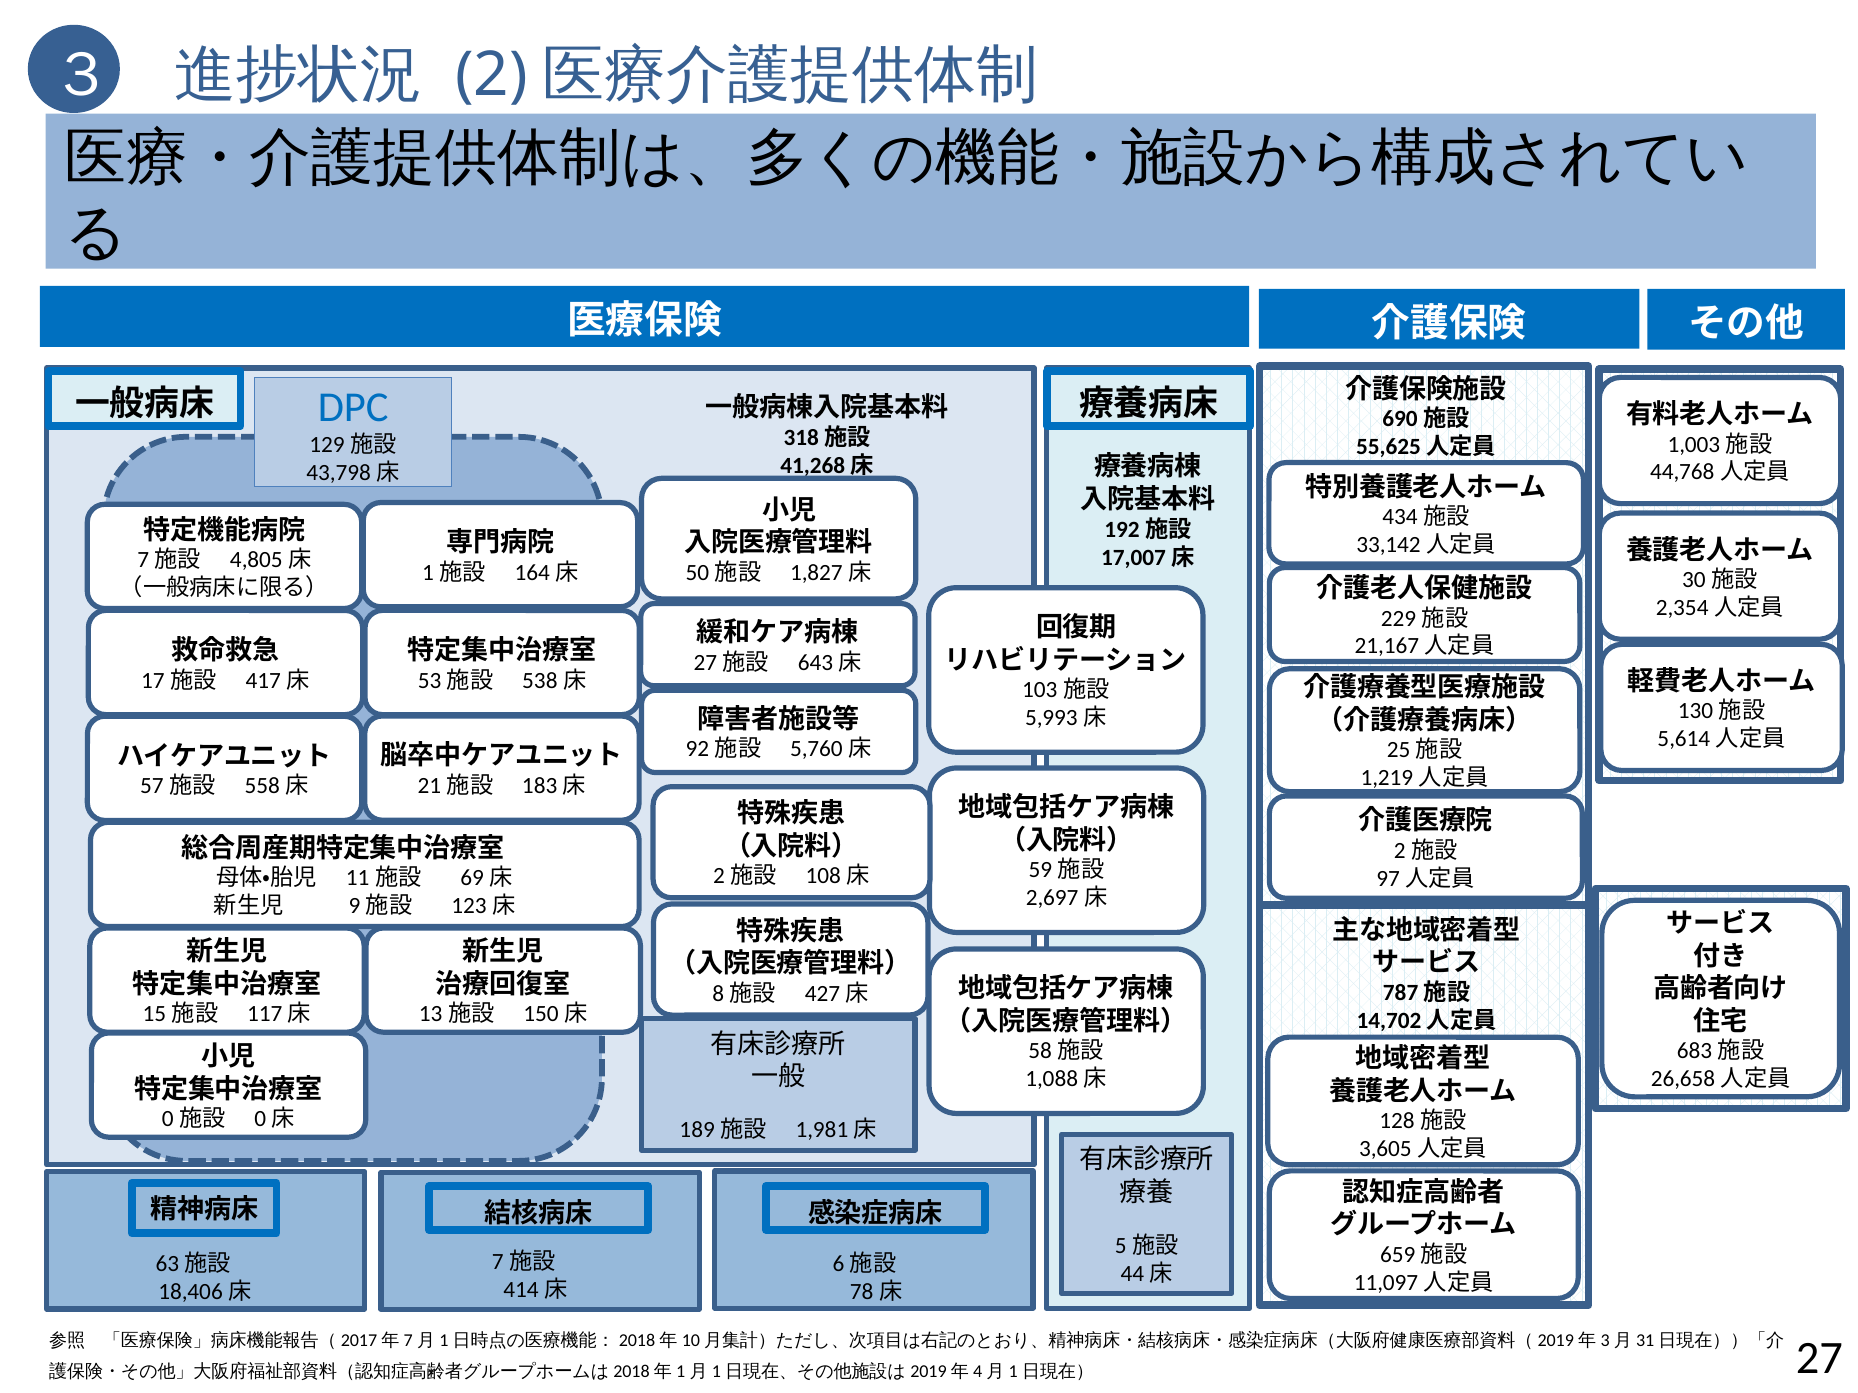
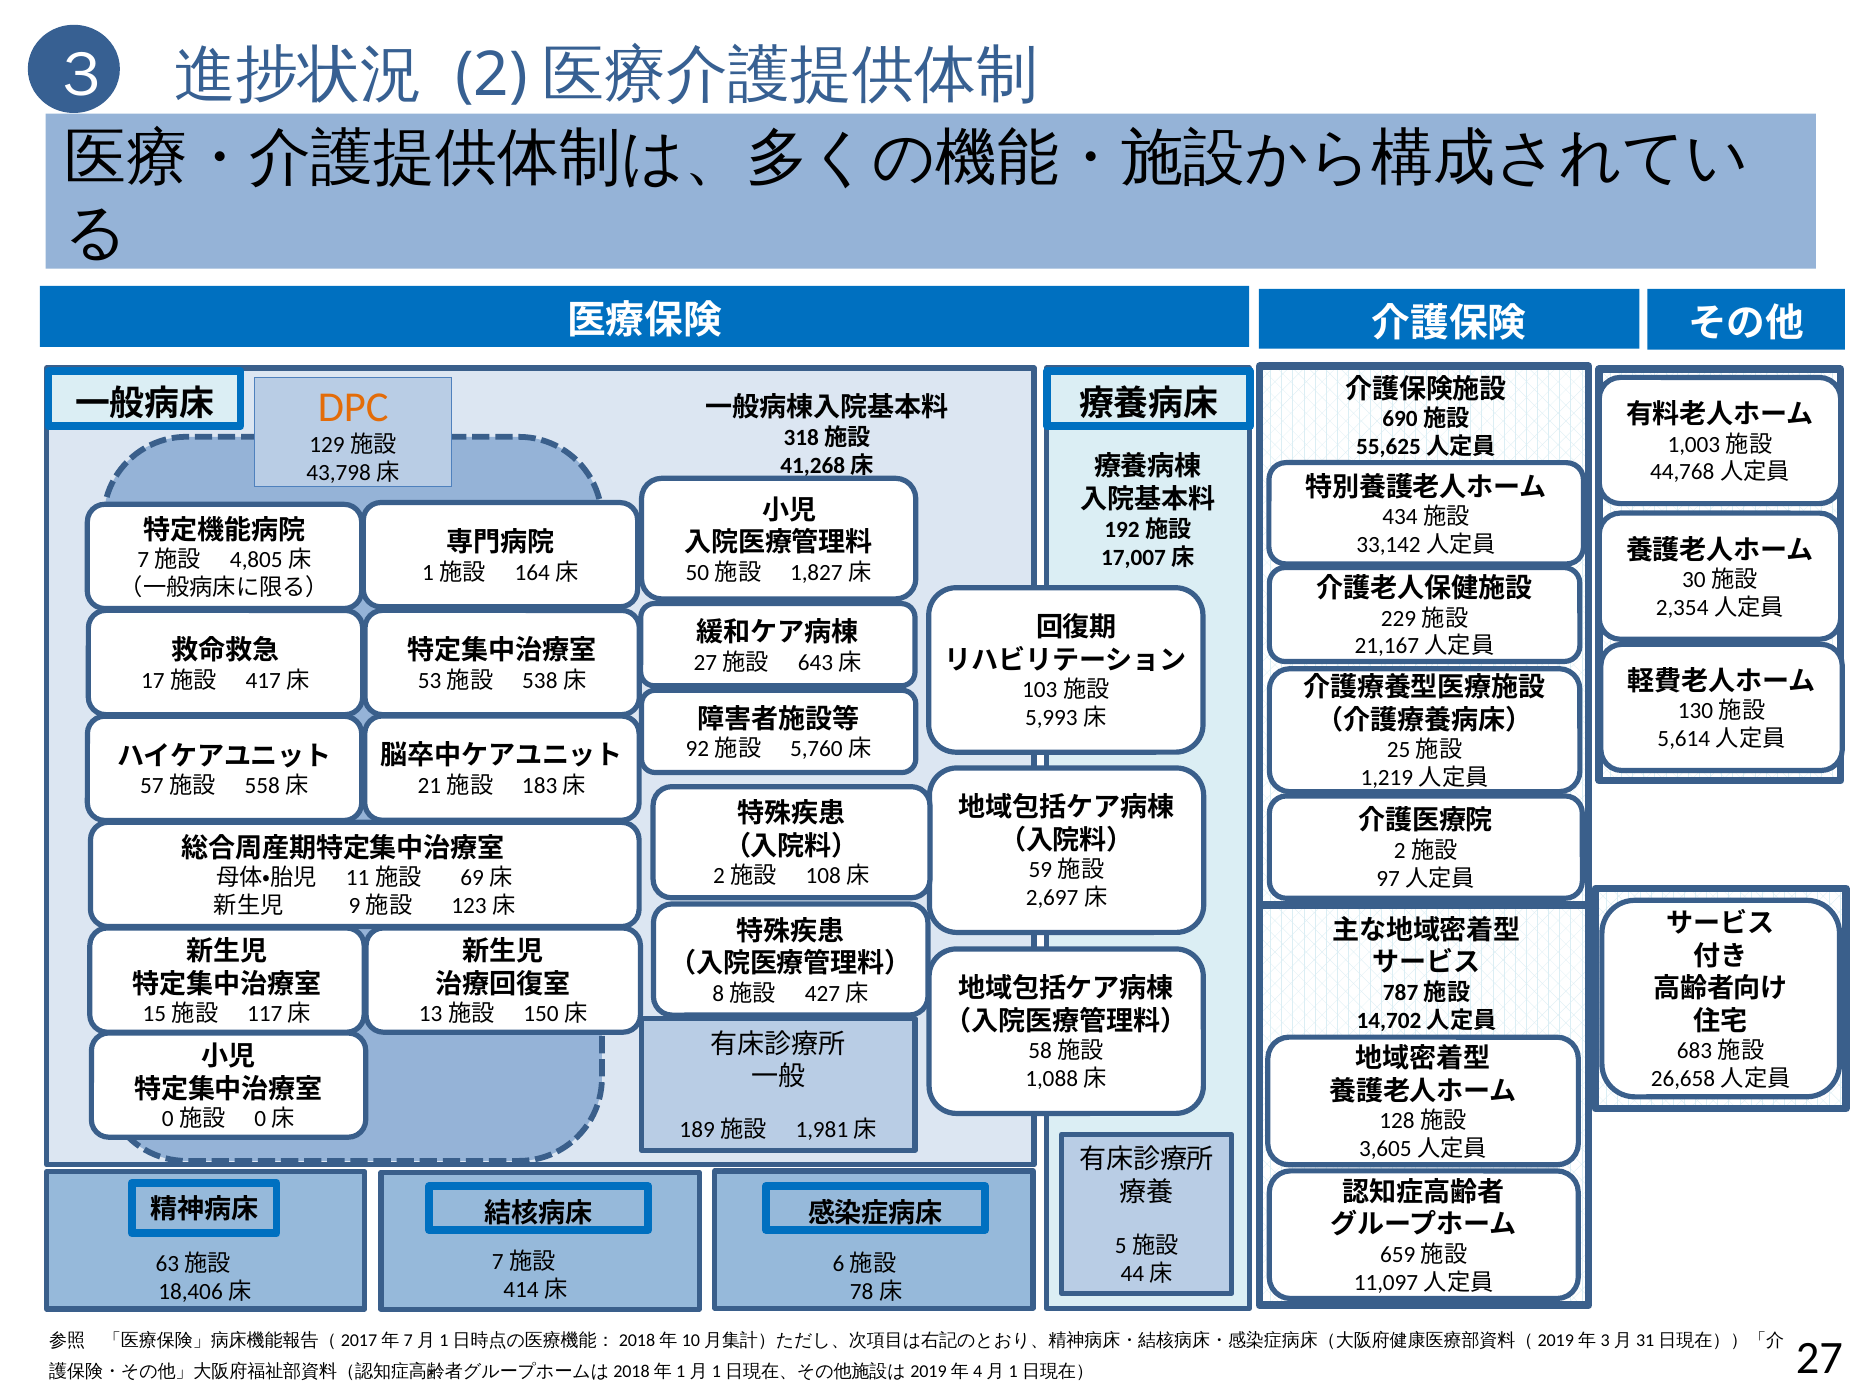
DPC colour: blue -> orange (353, 407)
